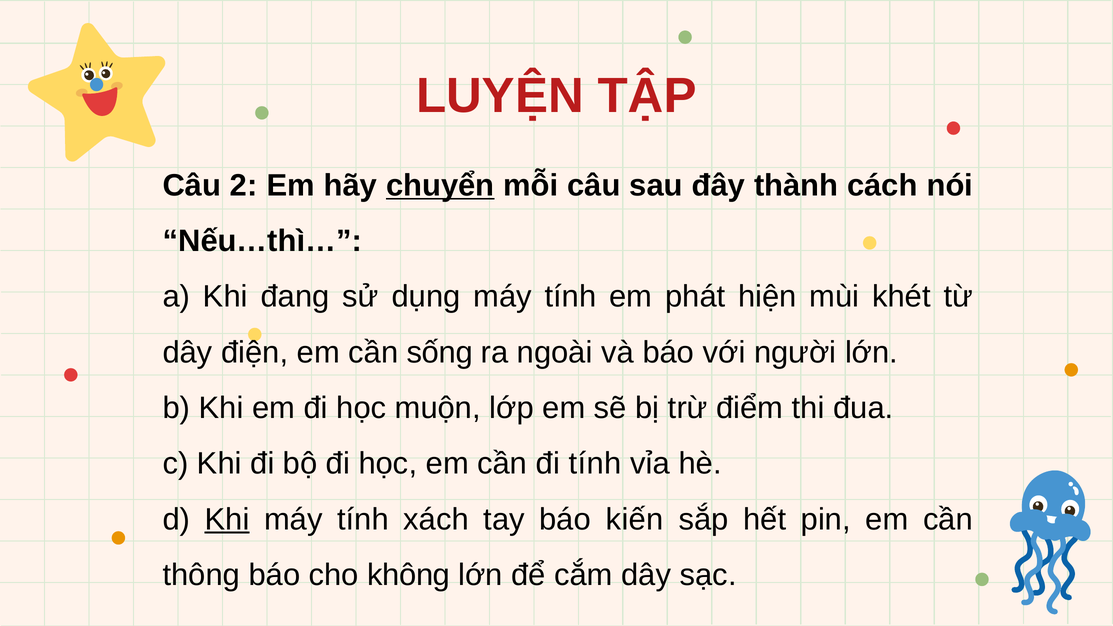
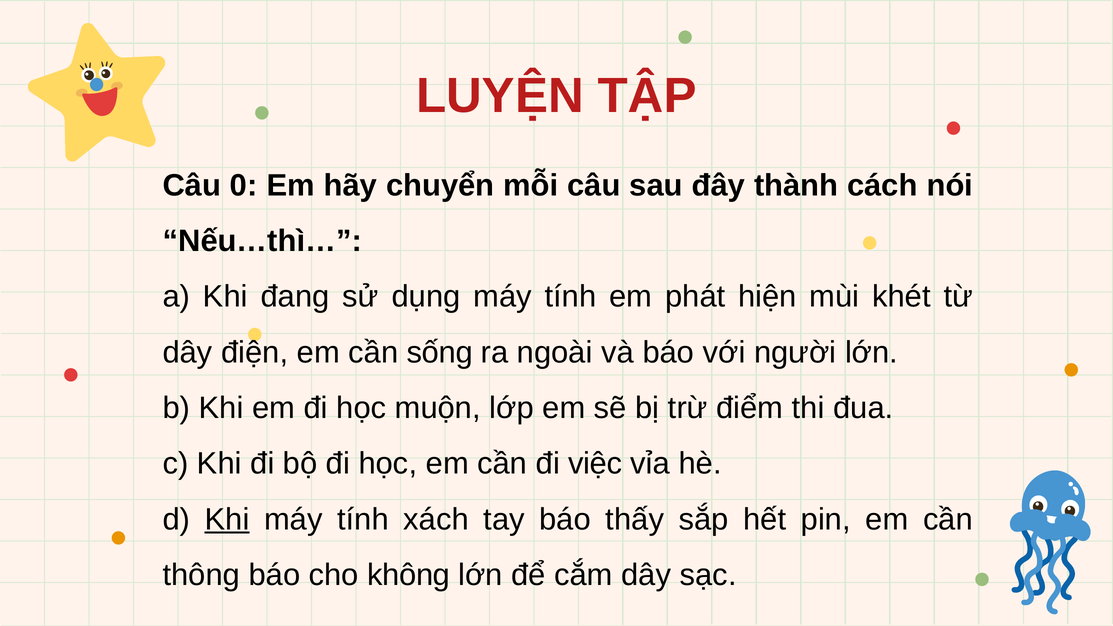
2: 2 -> 0 (244, 185)
chuyển underline: present -> none (440, 185)
đi tính: tính -> việc (595, 464)
kiến: kiến -> thấy (635, 519)
